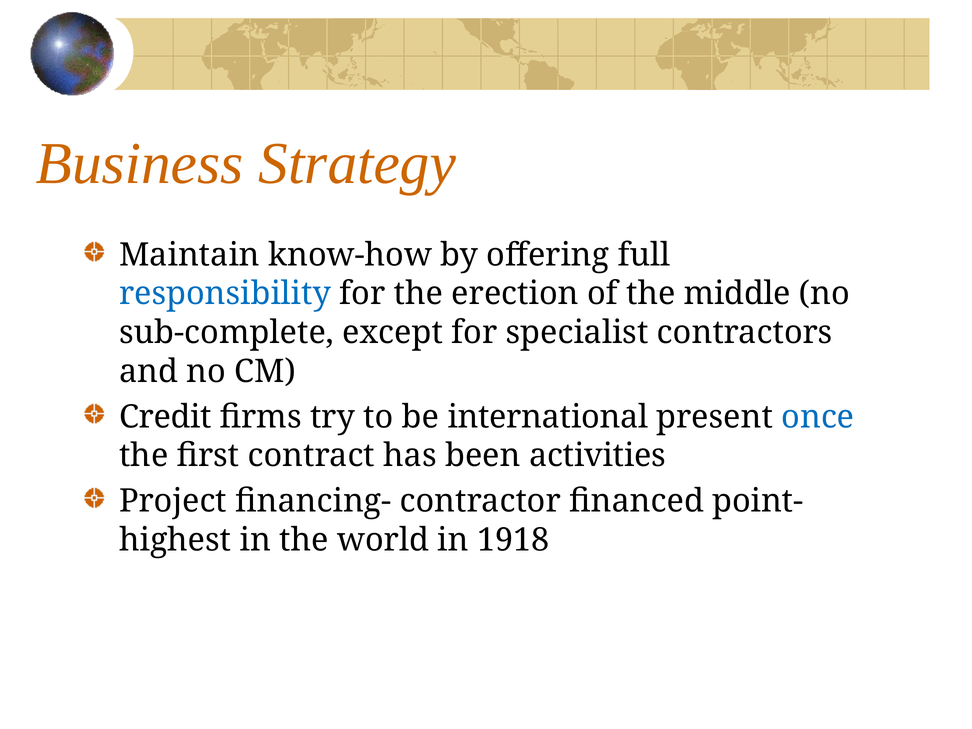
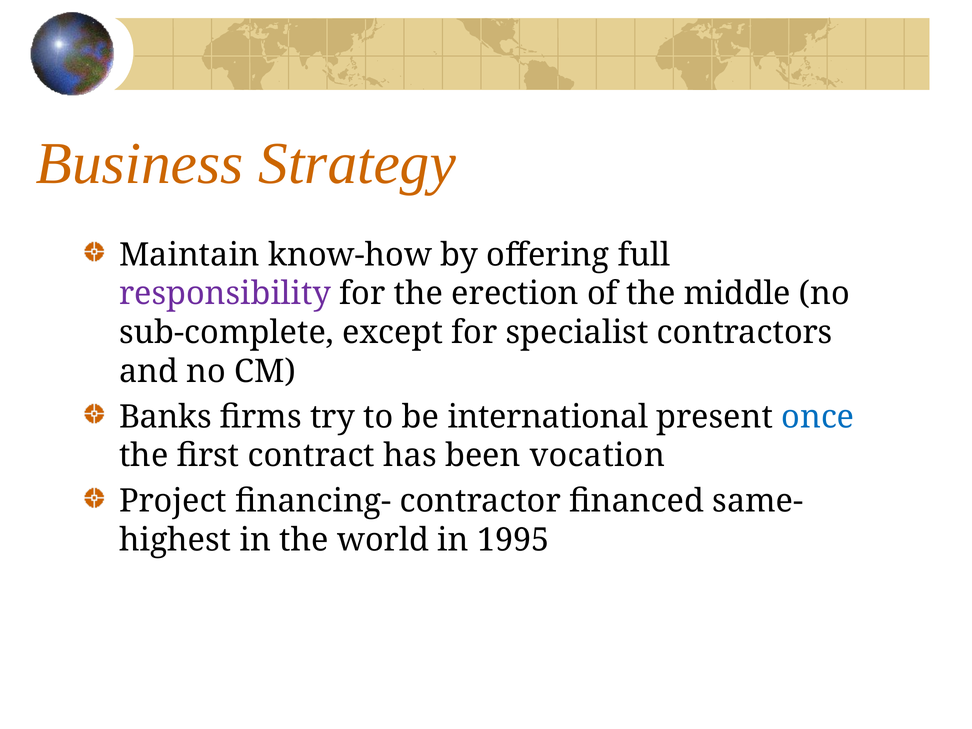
responsibility colour: blue -> purple (225, 294)
Credit: Credit -> Banks (165, 417)
activities: activities -> vocation (597, 456)
point-: point- -> same- (758, 501)
1918: 1918 -> 1995 (513, 540)
